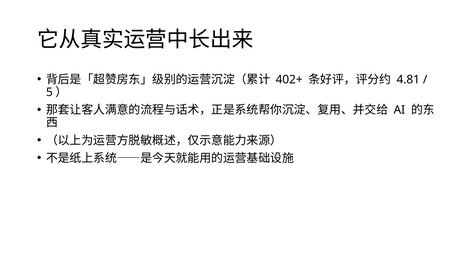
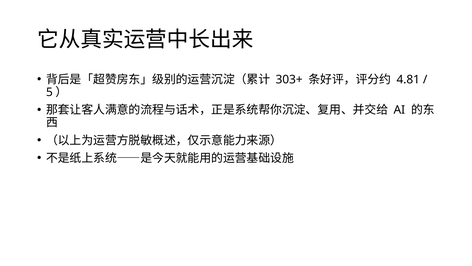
402+: 402+ -> 303+ (289, 79)
